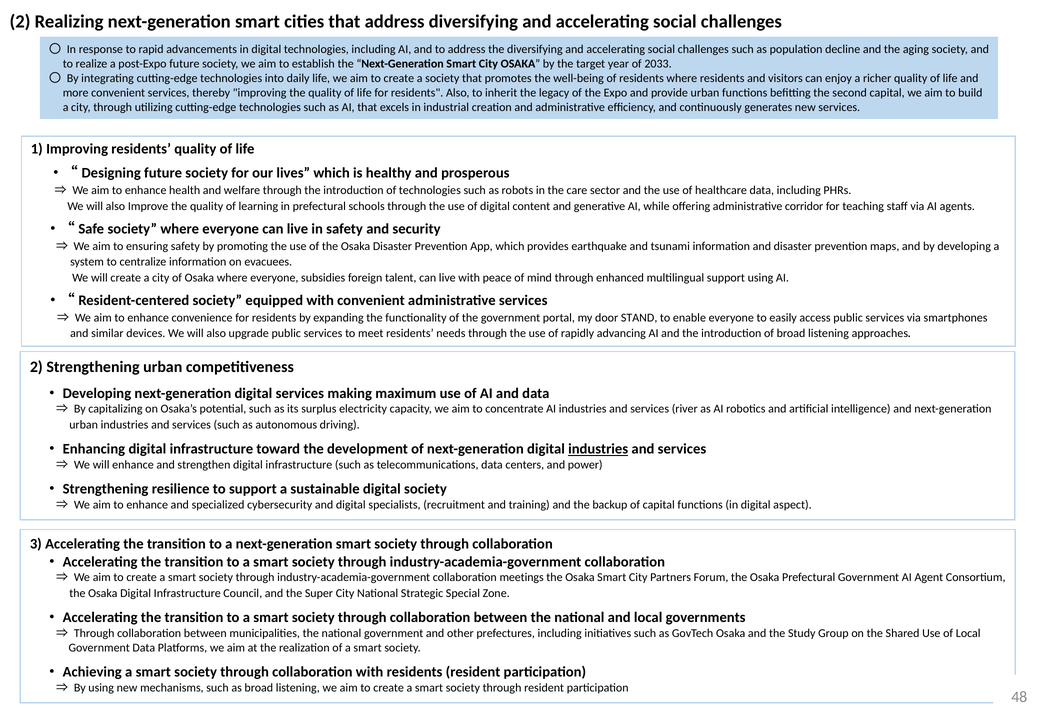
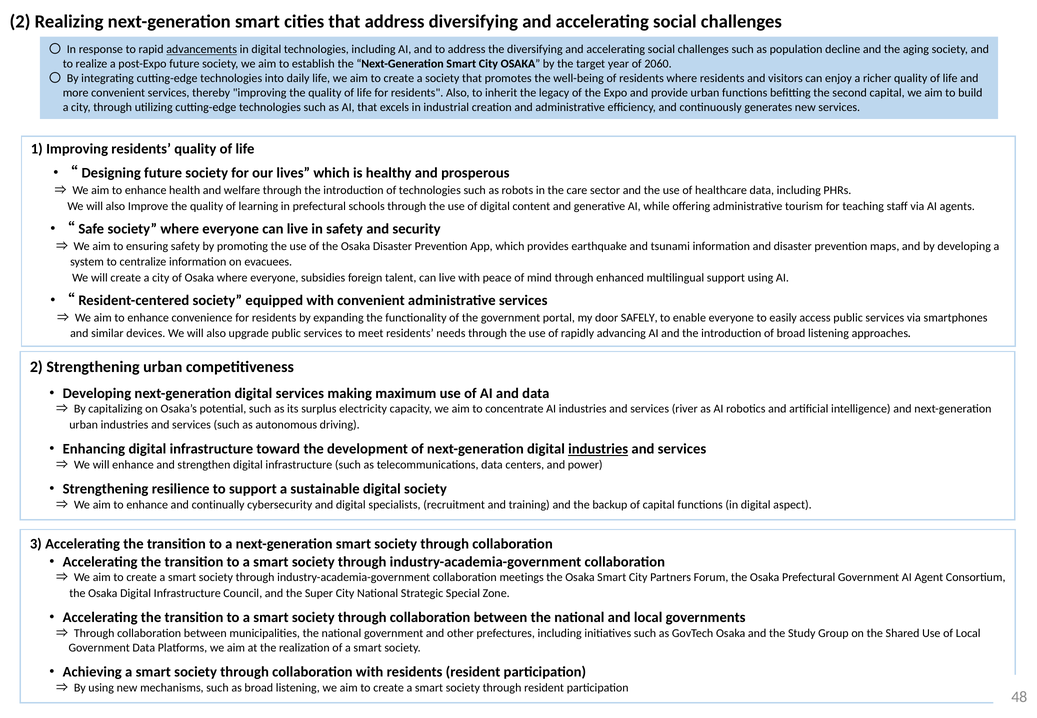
advancements underline: none -> present (202, 50)
2033: 2033 -> 2060 (658, 64)
corridor: corridor -> tourism (804, 206)
STAND: STAND -> SAFELY (639, 318)
specialized: specialized -> continually (218, 505)
